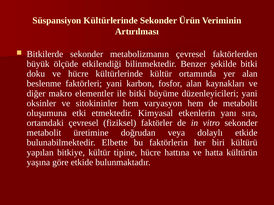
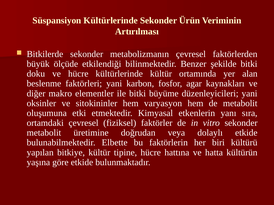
fosfor alan: alan -> agar (194, 84)
